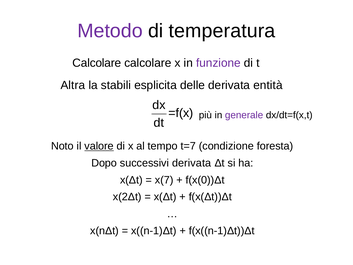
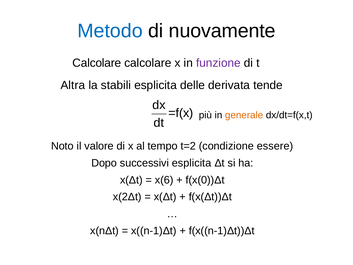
Metodo colour: purple -> blue (110, 31)
temperatura: temperatura -> nuovamente (222, 31)
entità: entità -> tende (268, 85)
generale colour: purple -> orange (244, 115)
valore underline: present -> none (99, 146)
t=7: t=7 -> t=2 (188, 146)
foresta: foresta -> essere (275, 146)
successivi derivata: derivata -> esplicita (192, 163)
x(7: x(7 -> x(6 (164, 180)
